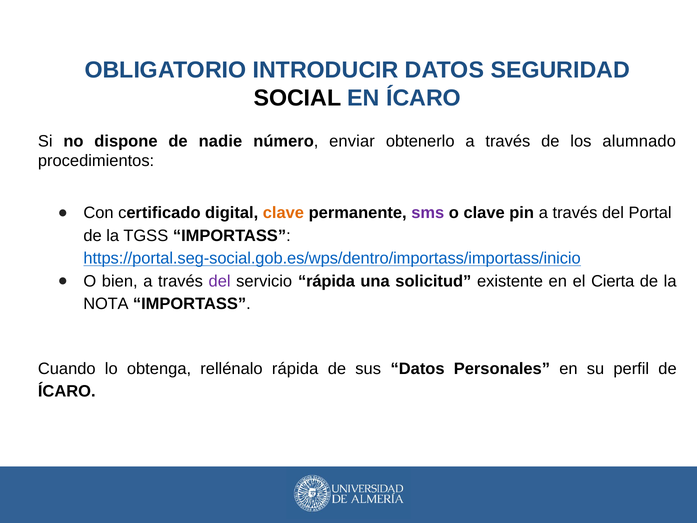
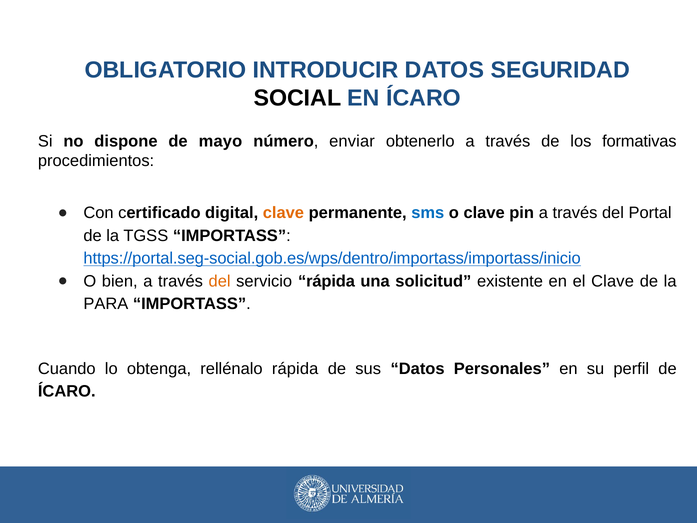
nadie: nadie -> mayo (220, 141)
alumnado: alumnado -> formativas (639, 141)
sms colour: purple -> blue (428, 213)
del colour: purple -> orange (220, 281)
el Cierta: Cierta -> Clave (613, 281)
NOTA: NOTA -> PARA (106, 304)
